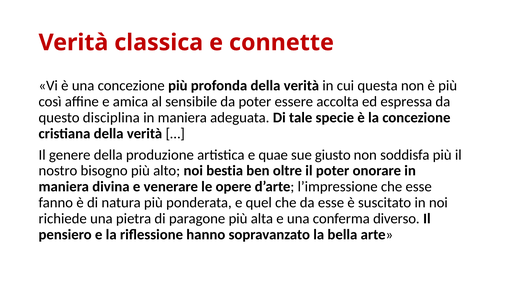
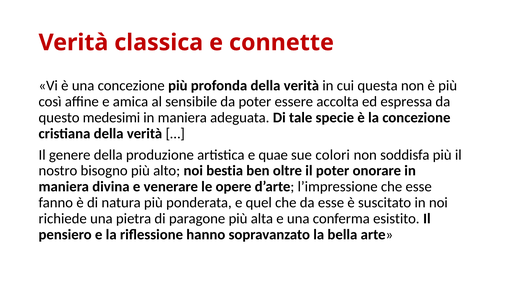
disciplina: disciplina -> medesimi (111, 117)
giusto: giusto -> colori (333, 155)
diverso: diverso -> esistito (396, 218)
